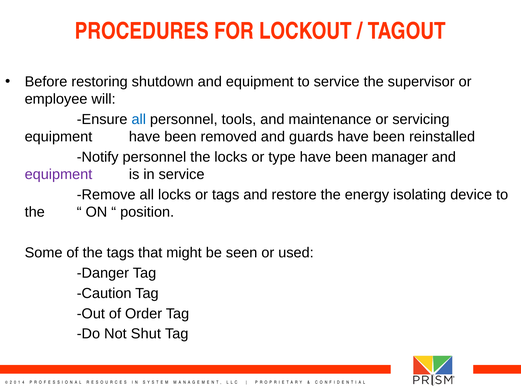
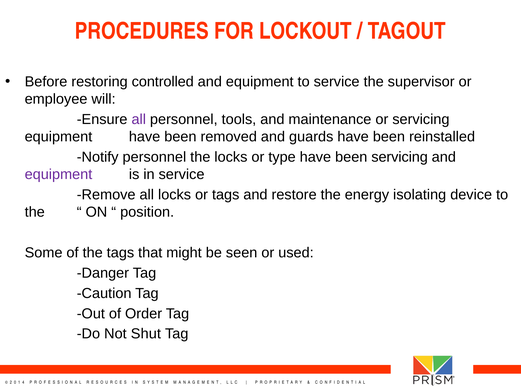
shutdown: shutdown -> controlled (163, 82)
all colour: blue -> purple (139, 119)
been manager: manager -> servicing (400, 157)
